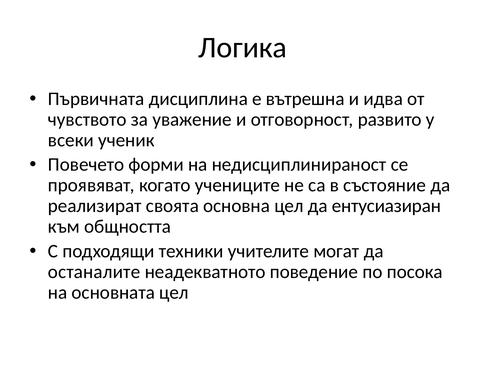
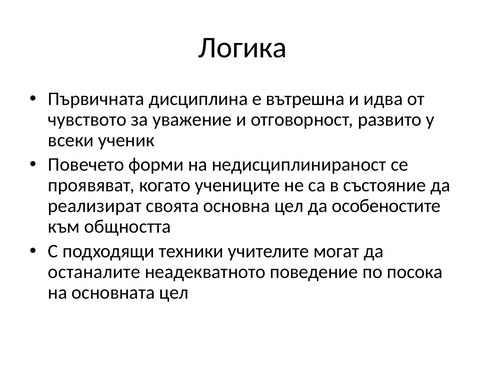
ентусиазиран: ентусиазиран -> особеностите (386, 206)
